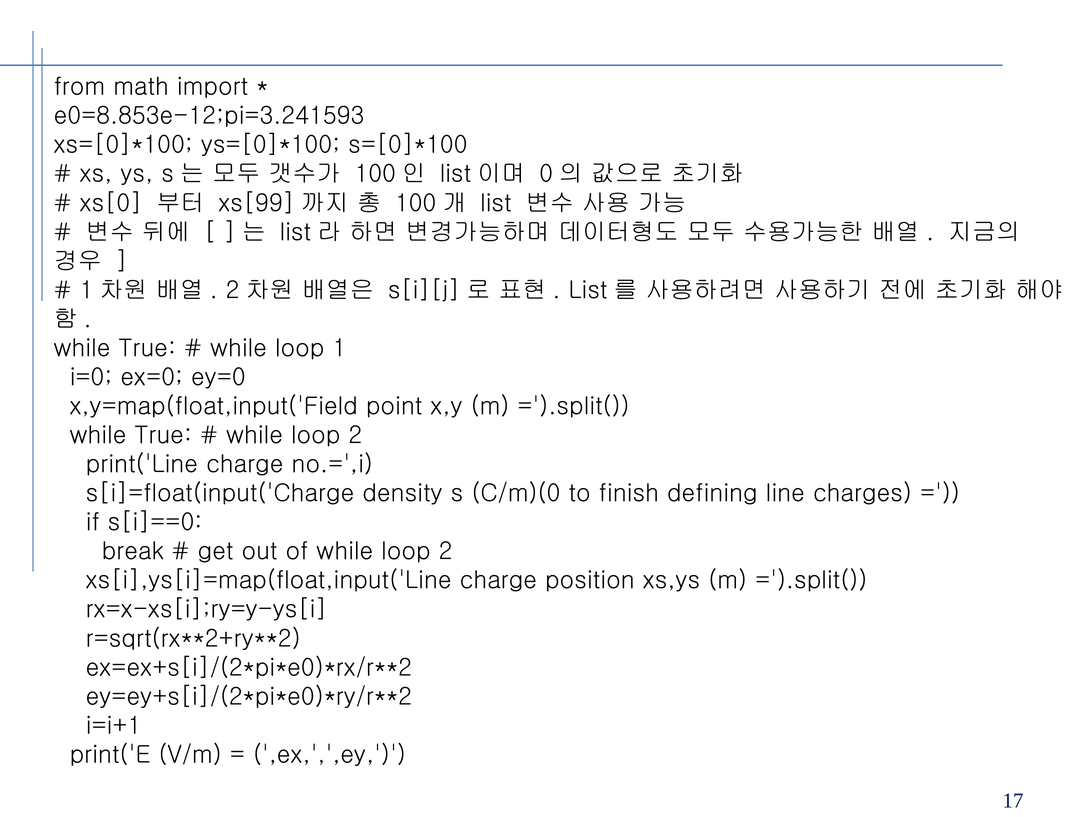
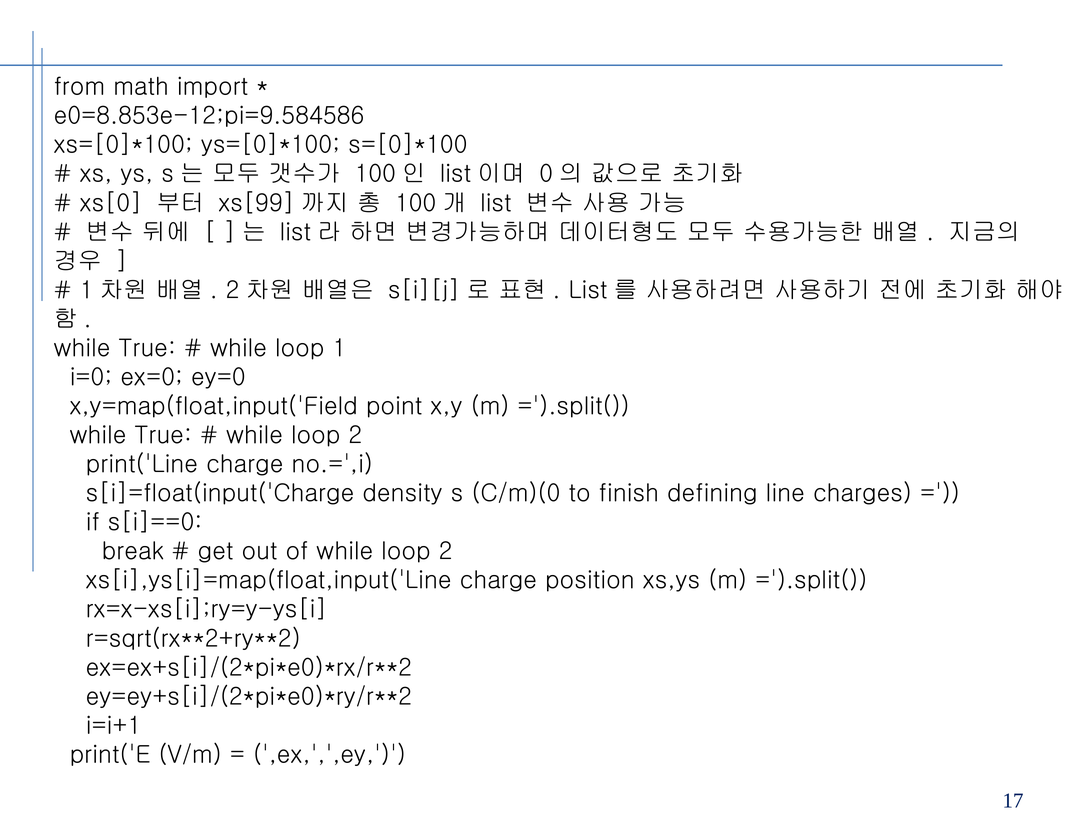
e0=8.853e-12;pi=3.241593: e0=8.853e-12;pi=3.241593 -> e0=8.853e-12;pi=9.584586 (209, 116)
